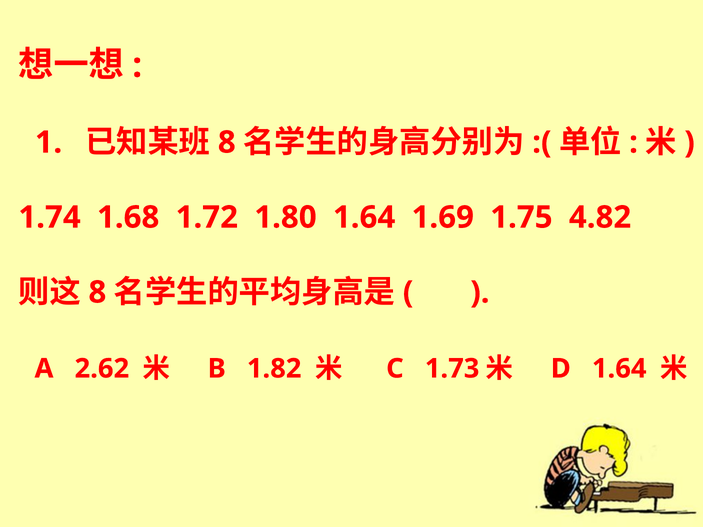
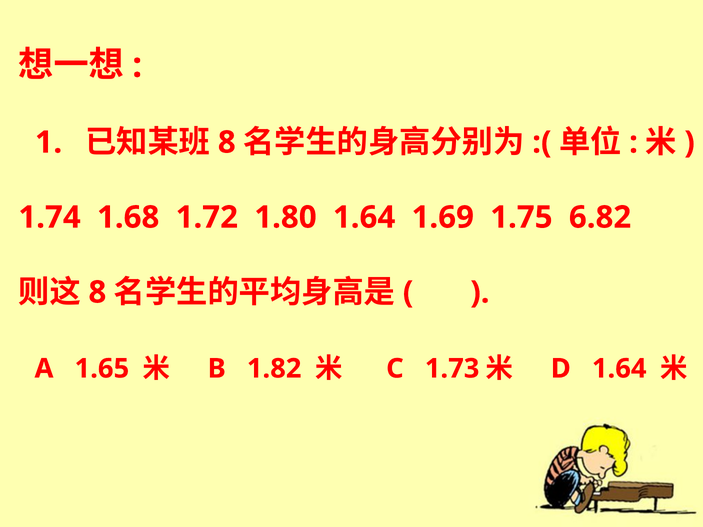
4.82: 4.82 -> 6.82 (600, 217)
2.62: 2.62 -> 1.65 (102, 369)
